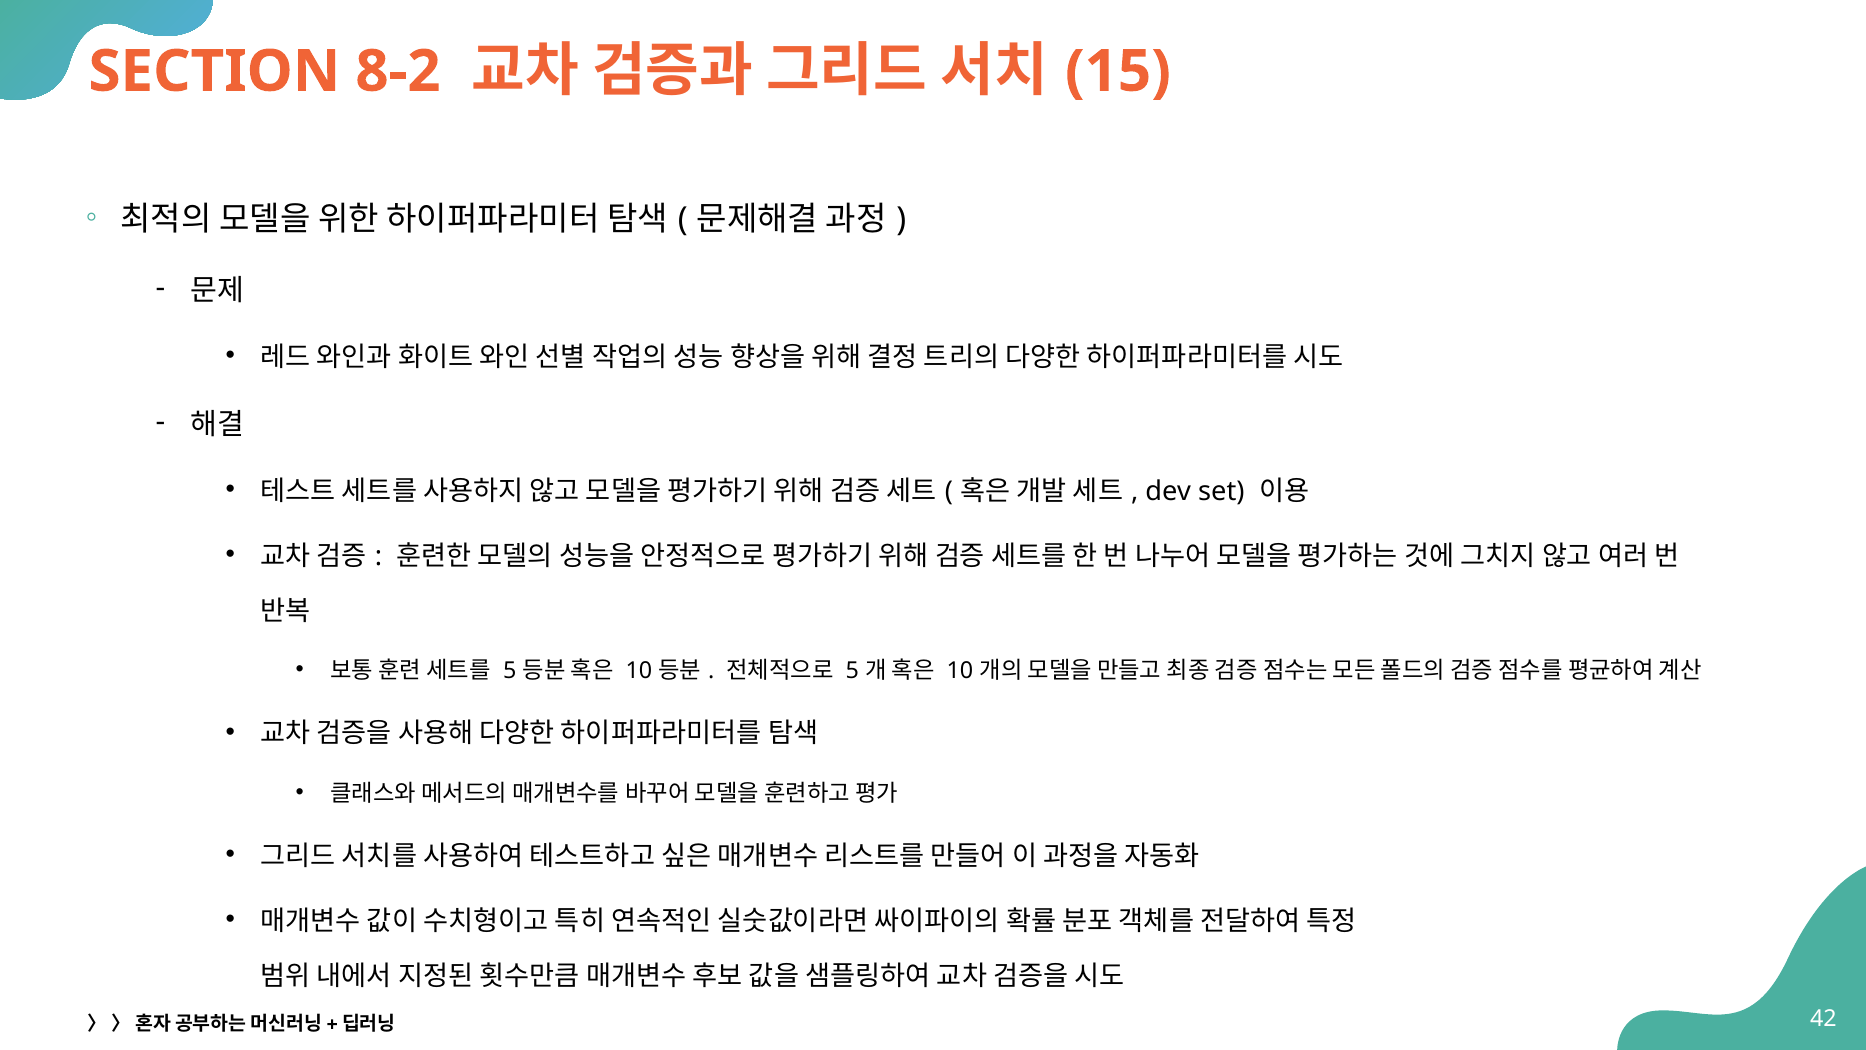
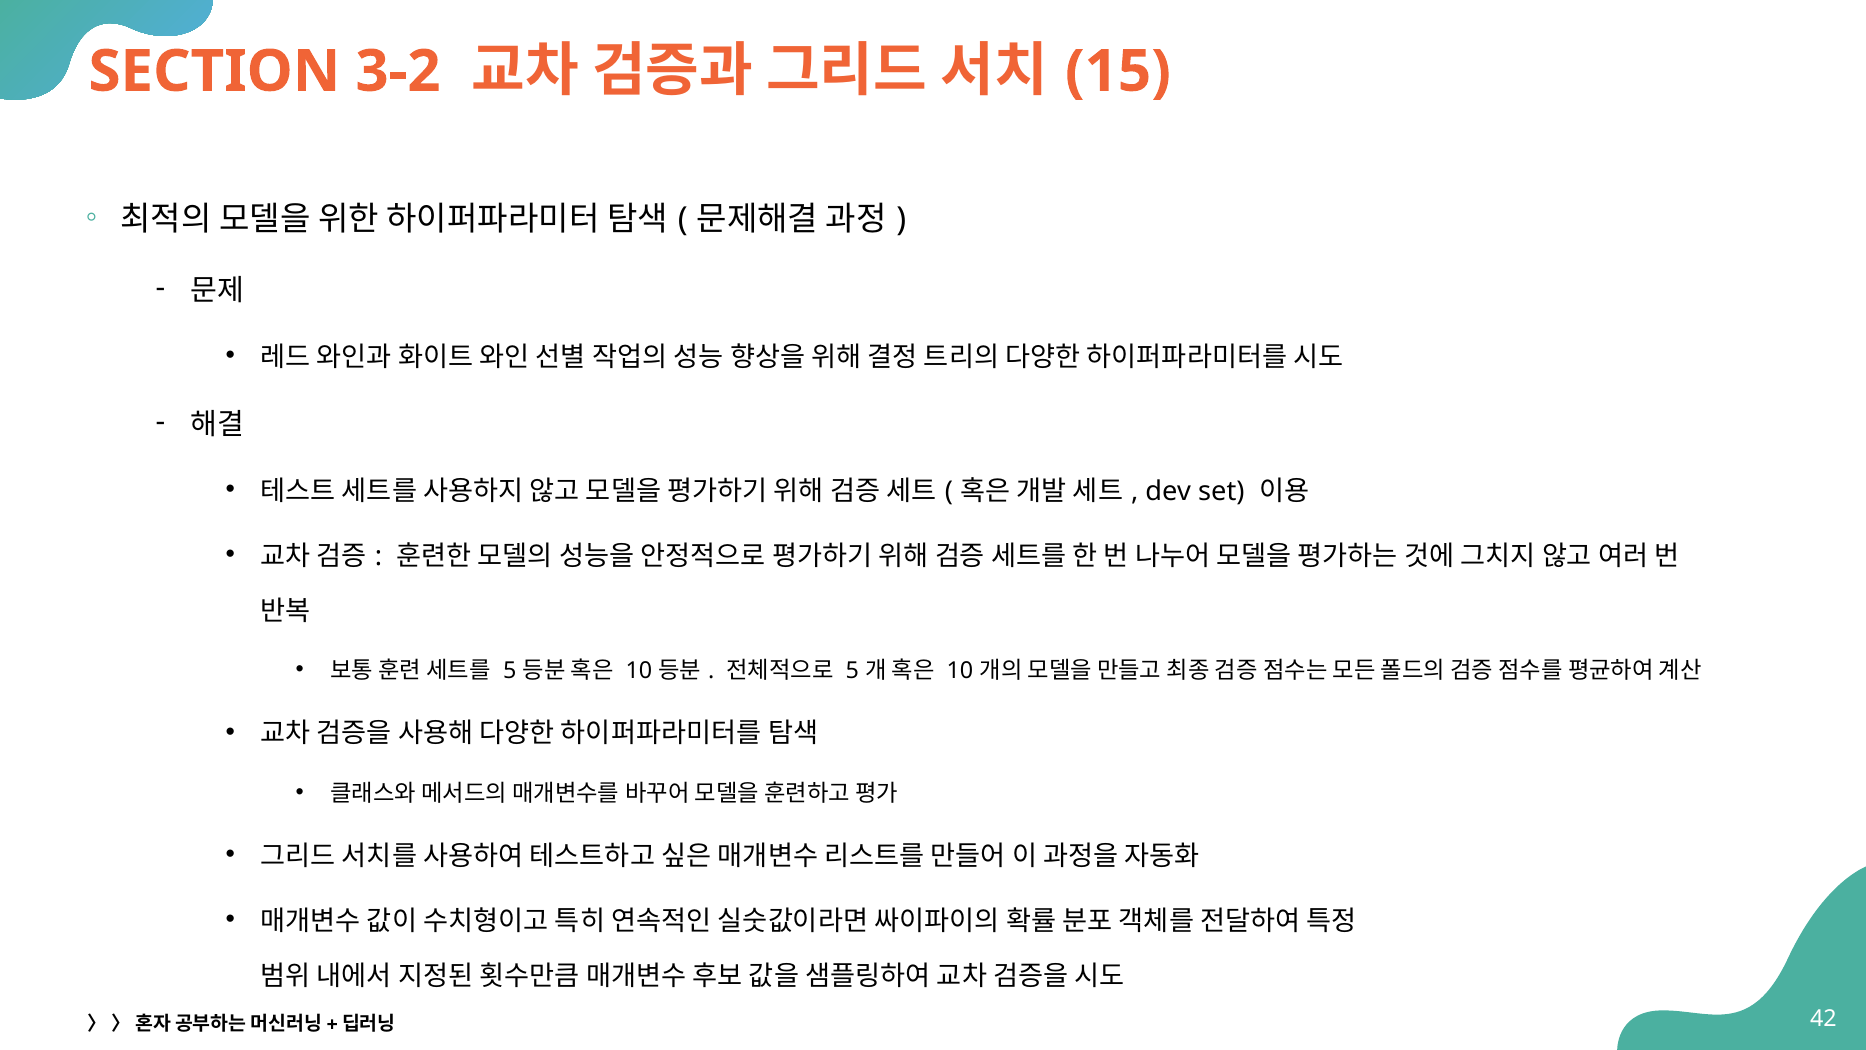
8-2: 8-2 -> 3-2 (398, 72)
